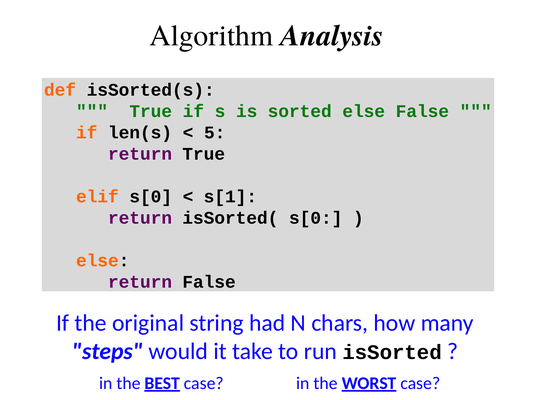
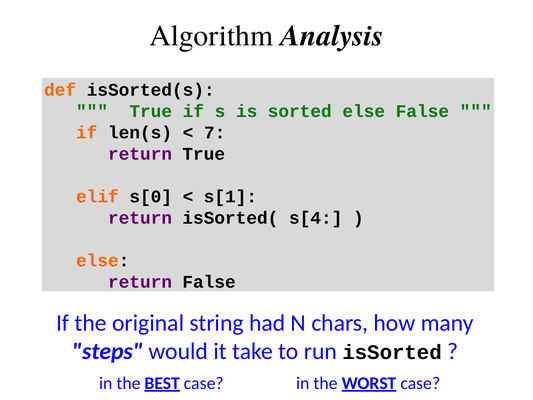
5: 5 -> 7 (215, 132)
isSorted( s[0: s[0 -> s[4 (316, 218)
